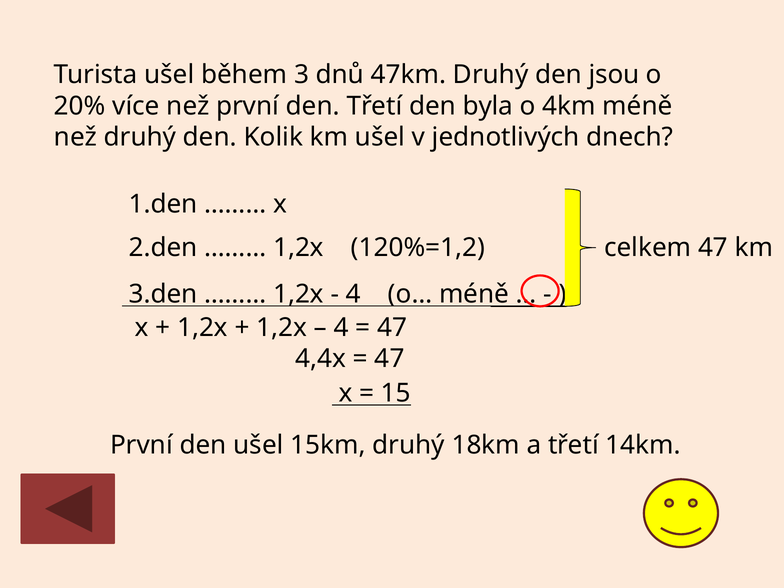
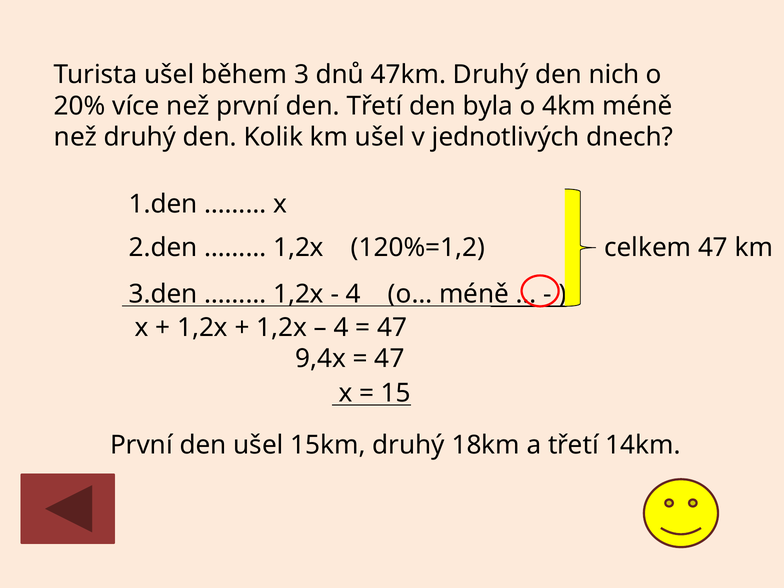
jsou: jsou -> nich (614, 75)
4,4x: 4,4x -> 9,4x (321, 359)
